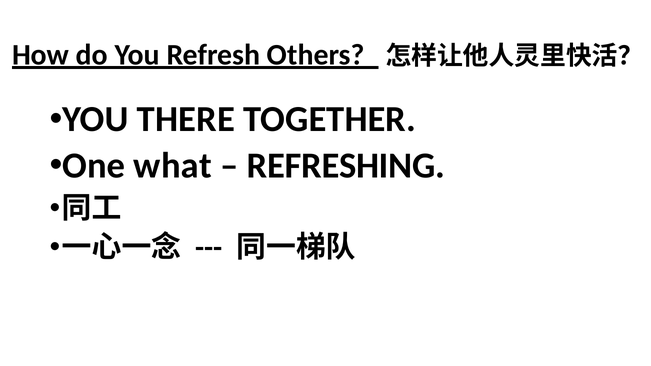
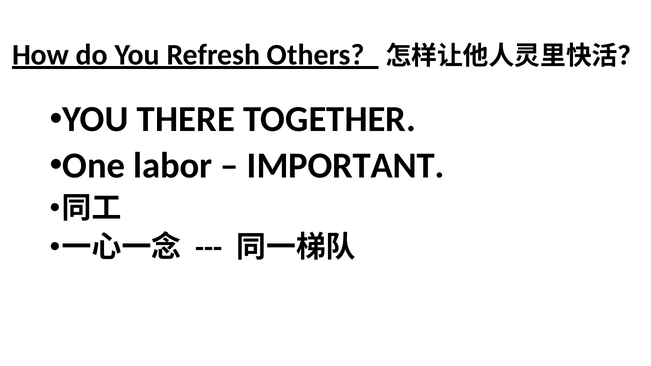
what: what -> labor (173, 166)
REFRESHING: REFRESHING -> IMPORTANT (346, 166)
